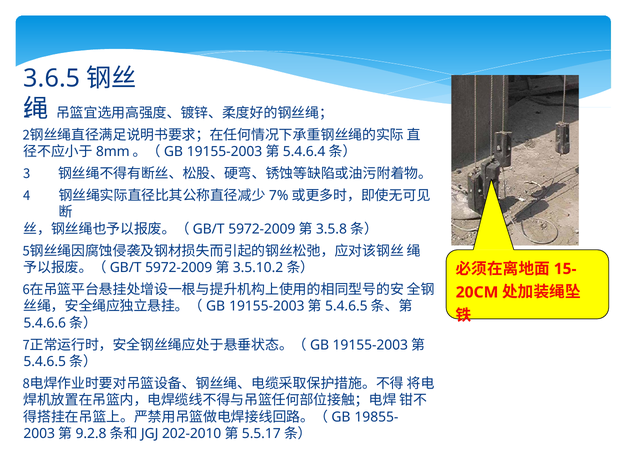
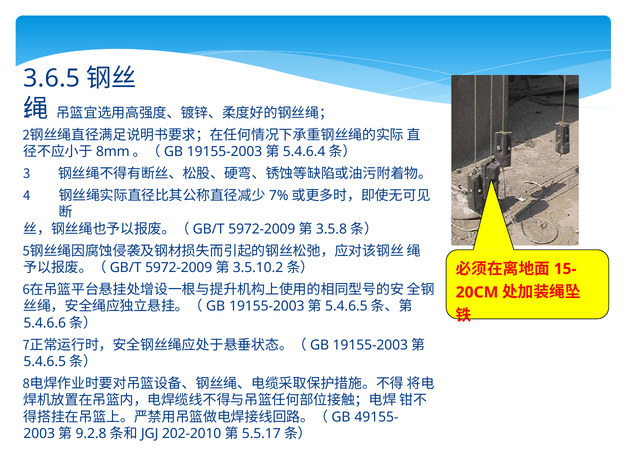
19855-: 19855- -> 49155- (376, 417)
